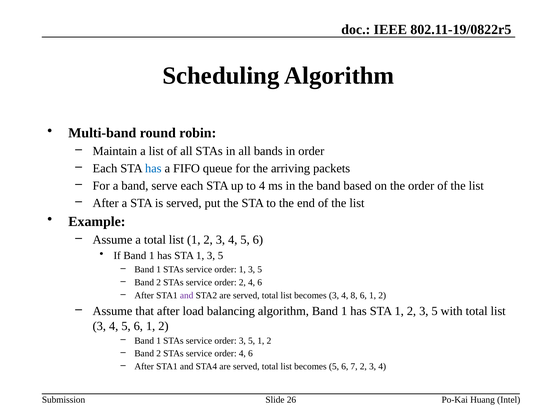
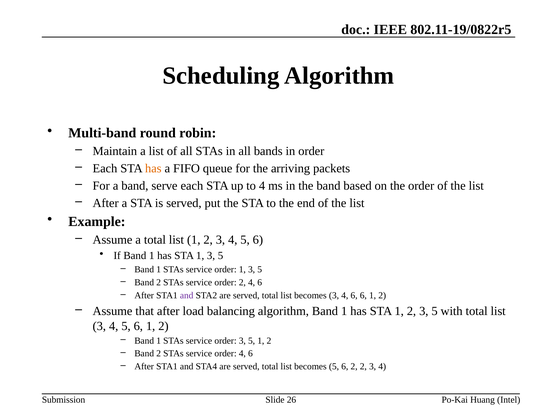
has colour: blue -> orange (153, 169)
3 4 8: 8 -> 6 (354, 296)
6 7: 7 -> 2 (354, 367)
